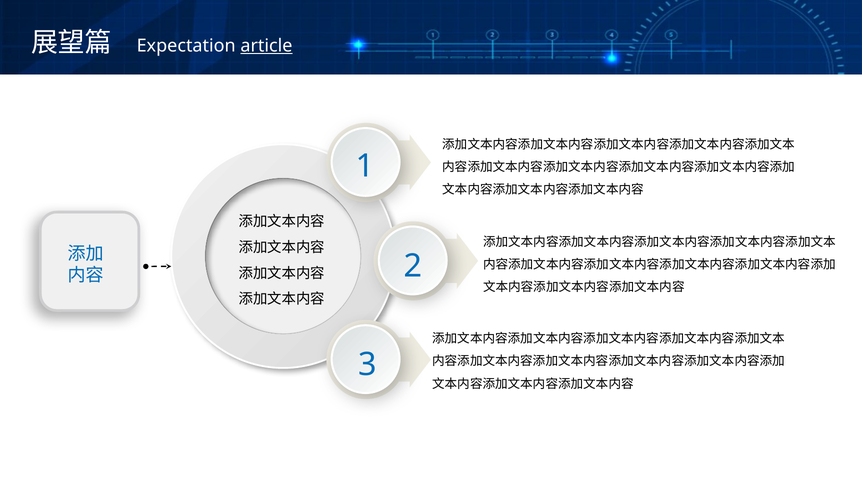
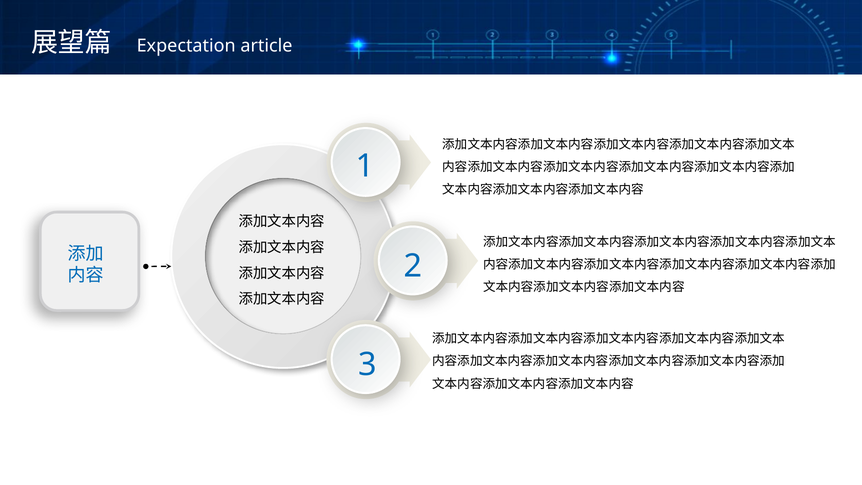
article underline: present -> none (266, 46)
